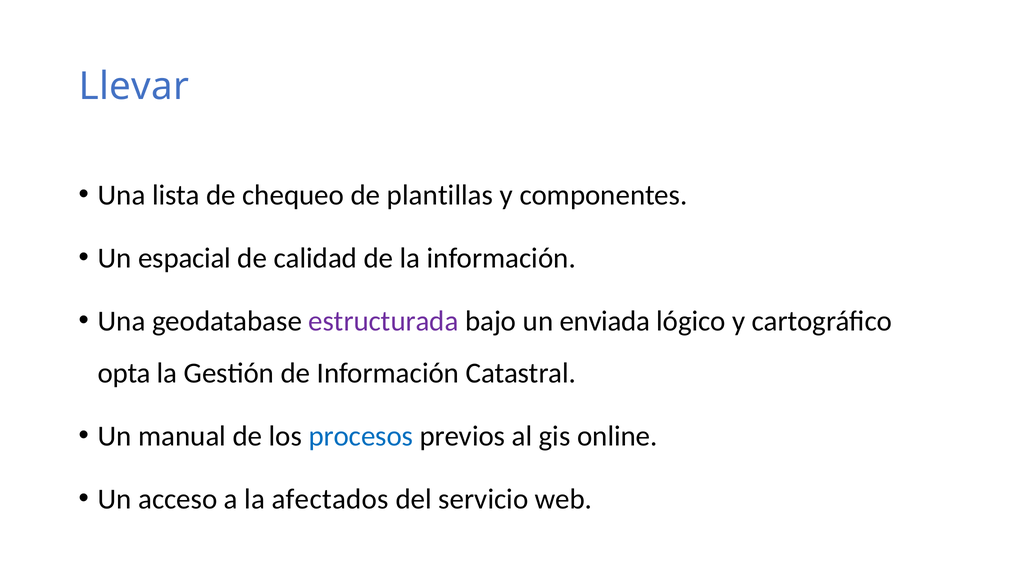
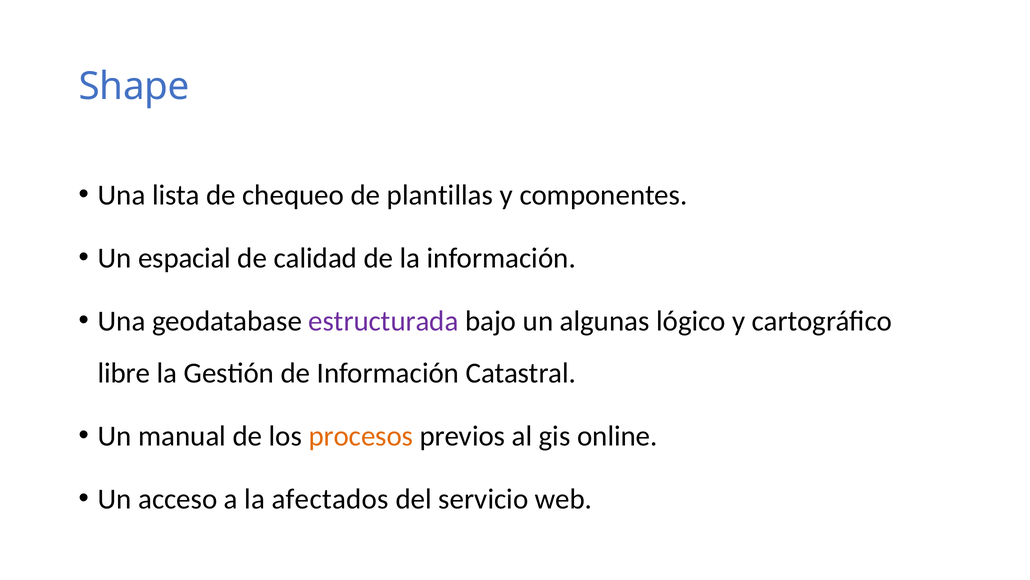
Llevar: Llevar -> Shape (134, 87)
enviada: enviada -> algunas (605, 321)
opta: opta -> libre (124, 373)
procesos colour: blue -> orange (361, 436)
